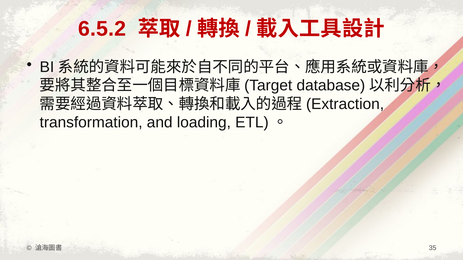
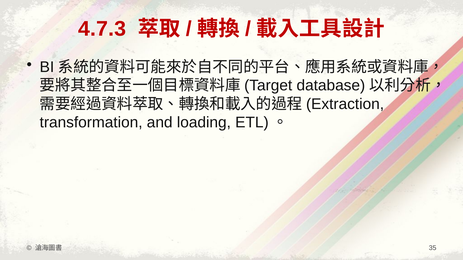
6.5.2: 6.5.2 -> 4.7.3 (102, 29)
